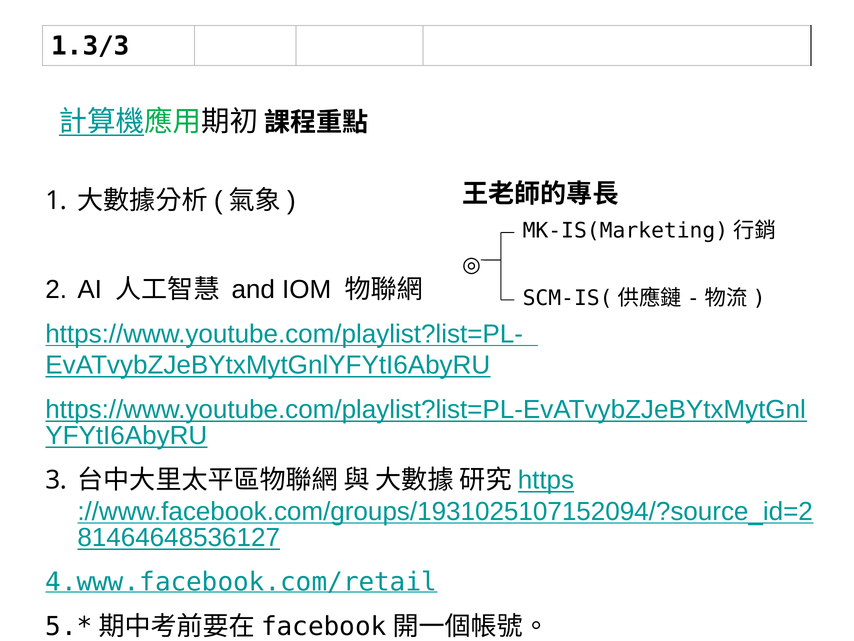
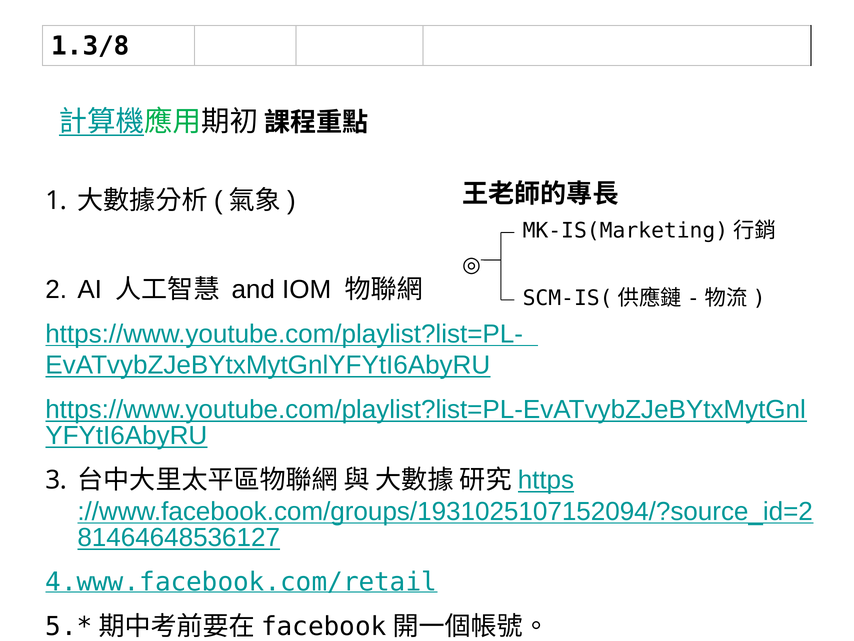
1.3/3: 1.3/3 -> 1.3/8 (90, 46)
